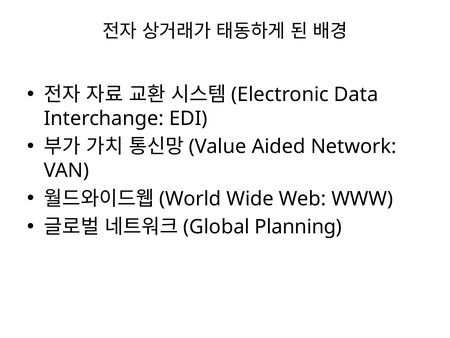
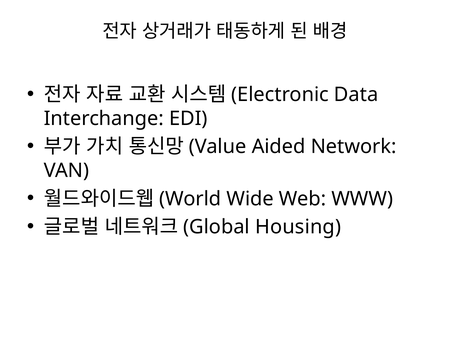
Planning: Planning -> Housing (298, 226)
